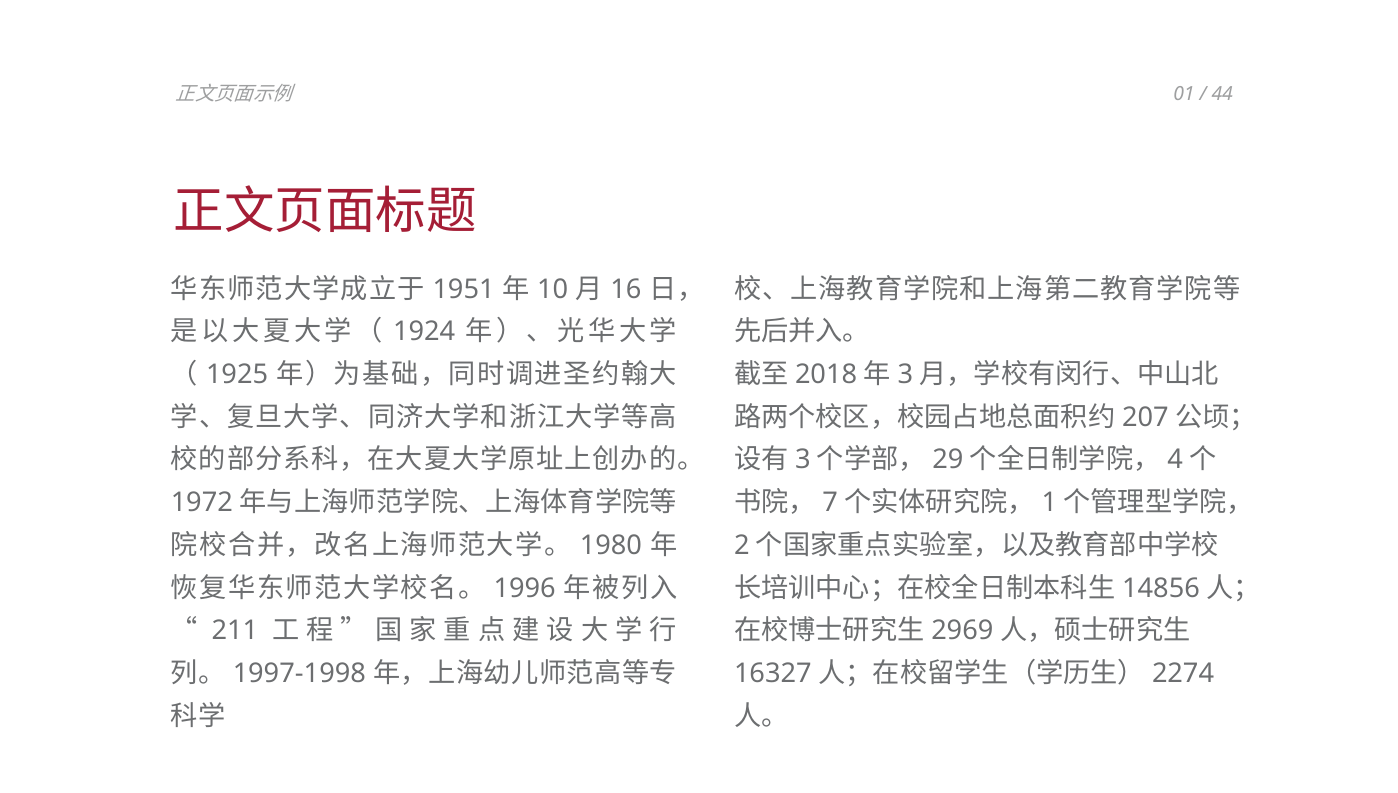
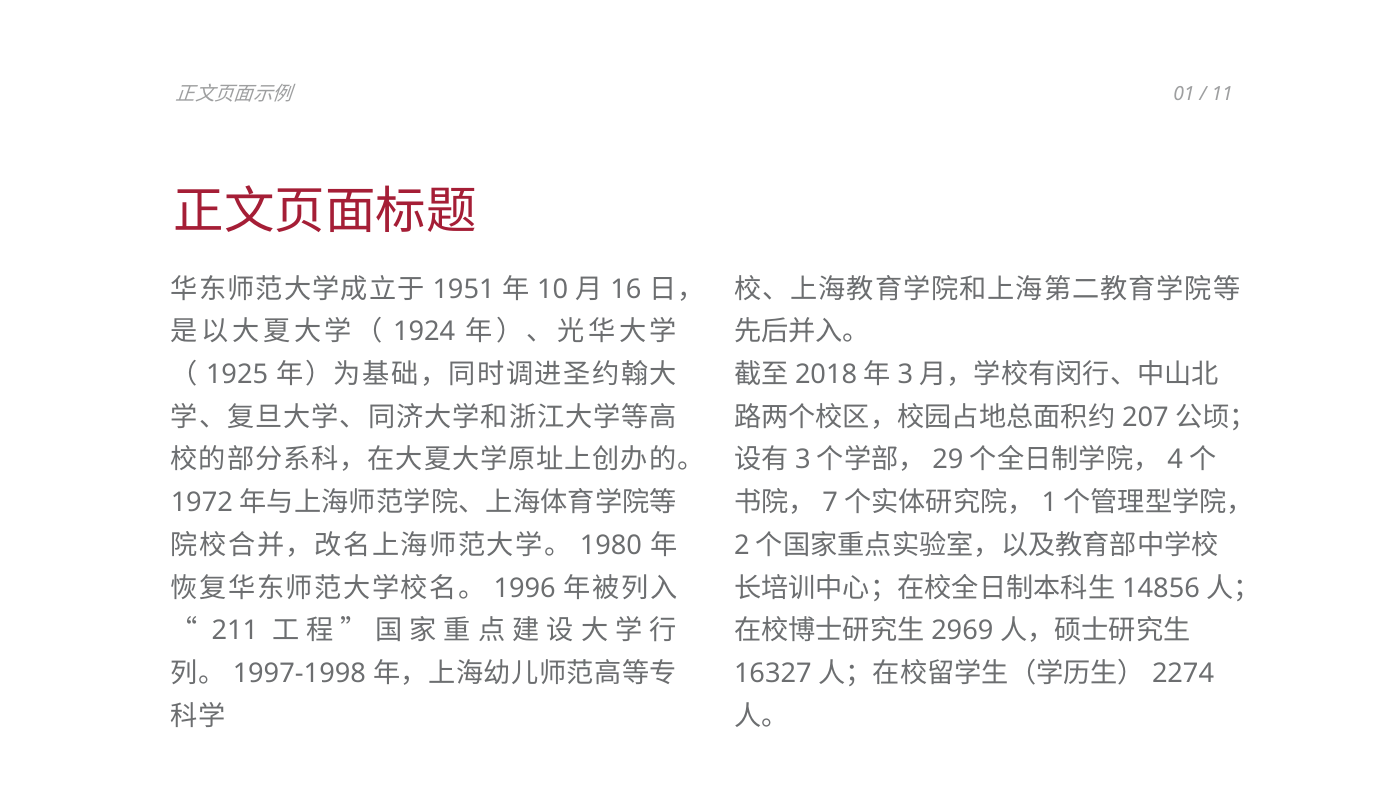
44: 44 -> 11 (1222, 95)
